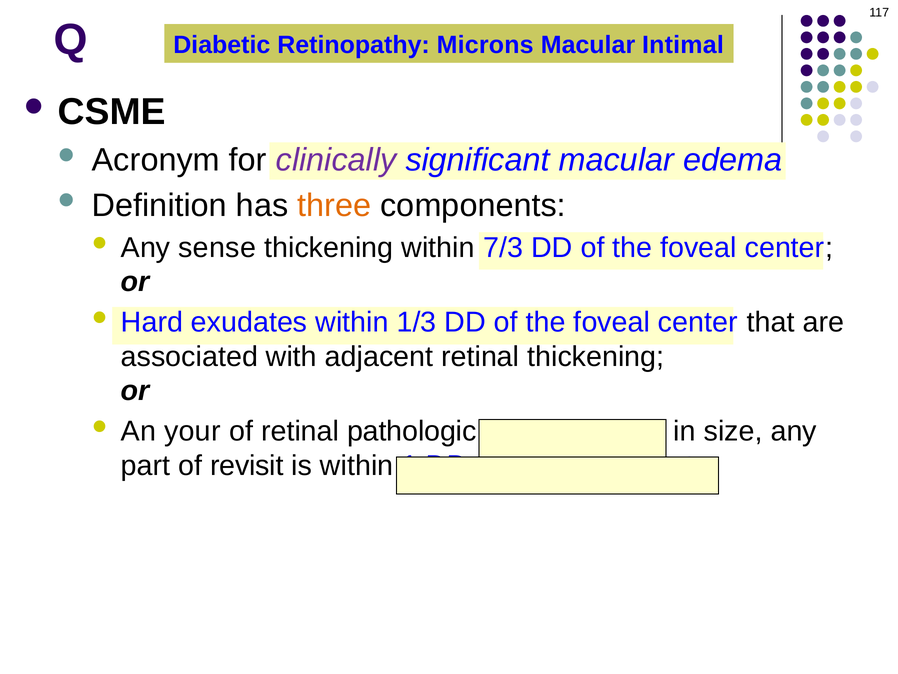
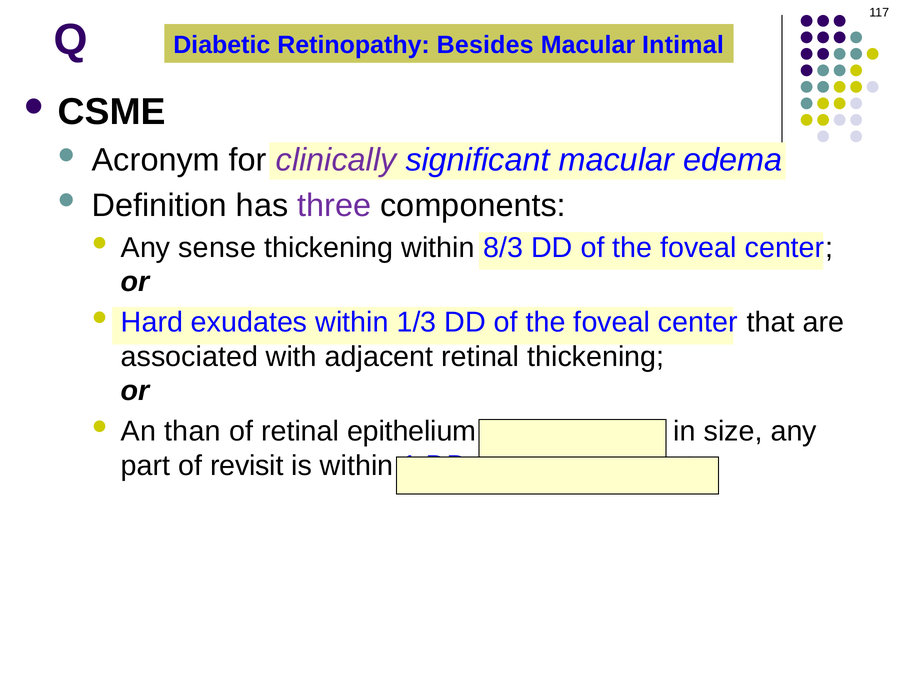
Microns: Microns -> Besides (485, 45)
three colour: orange -> purple (334, 205)
7/3: 7/3 -> 8/3 (503, 247)
your: your -> than (192, 431)
pathologic: pathologic -> epithelium (412, 431)
